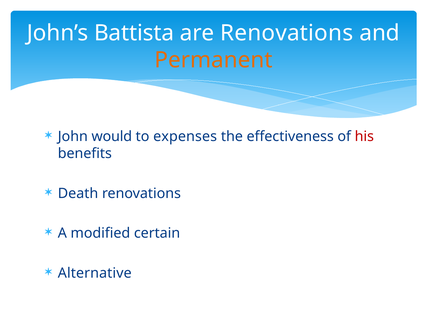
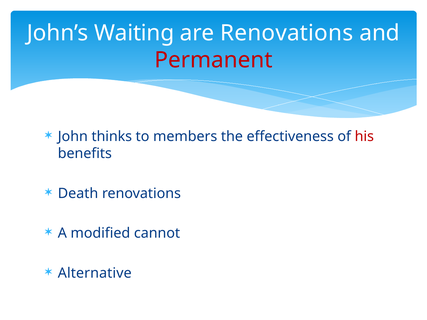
Battista: Battista -> Waiting (134, 33)
Permanent colour: orange -> red (213, 60)
would: would -> thinks (112, 137)
expenses: expenses -> members (185, 137)
certain: certain -> cannot (157, 233)
